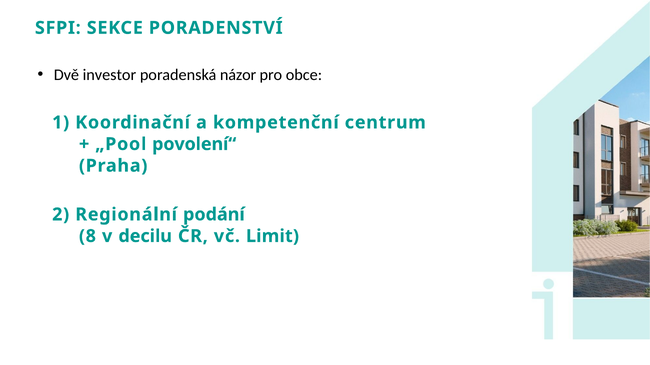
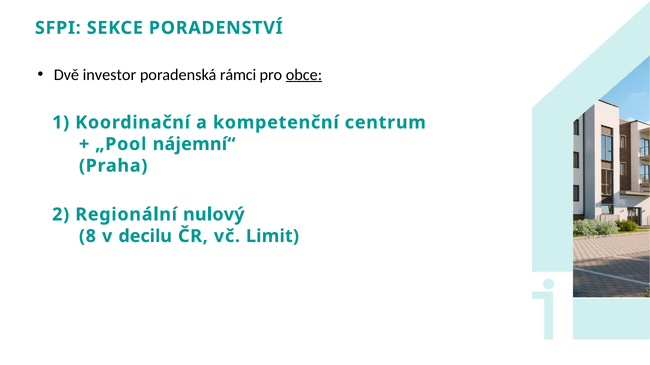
názor: názor -> rámci (238, 75)
obce underline: none -> present (304, 75)
povolení“: povolení“ -> nájemní“ (194, 144)
podání: podání -> nulový (214, 215)
